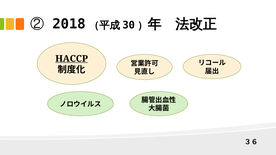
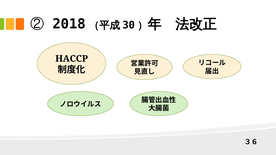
HACCP underline: present -> none (72, 59)
